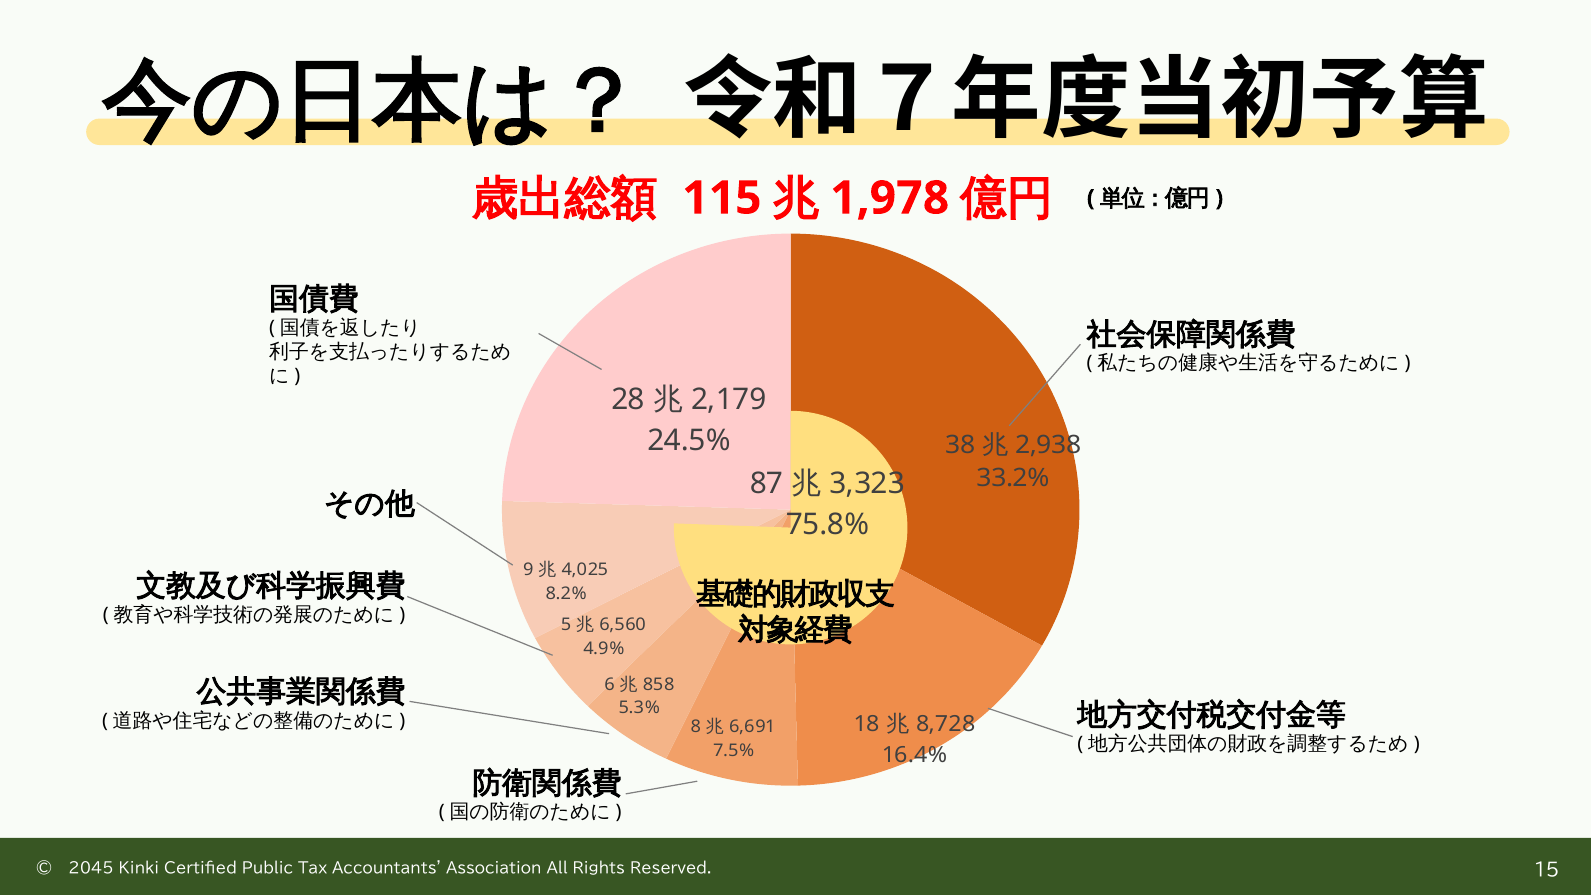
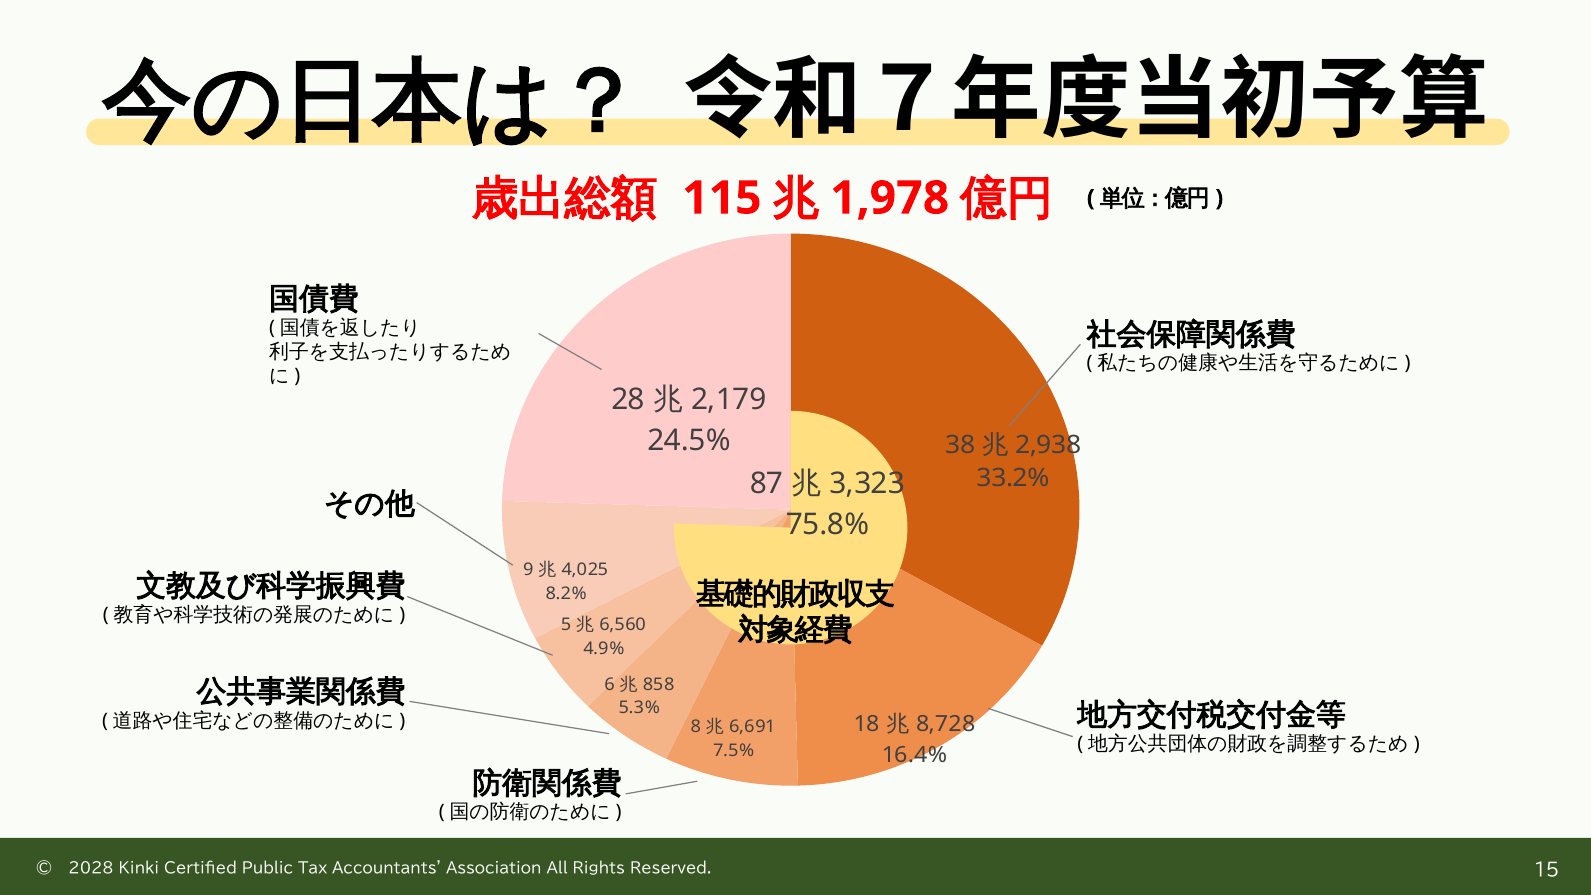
2045: 2045 -> 2028 (91, 868)
